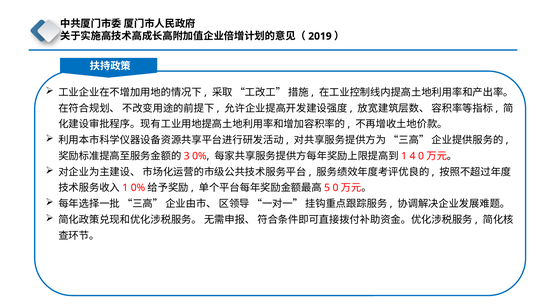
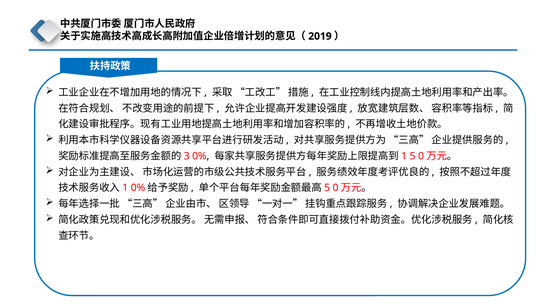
4: 4 -> 5 (413, 156)
